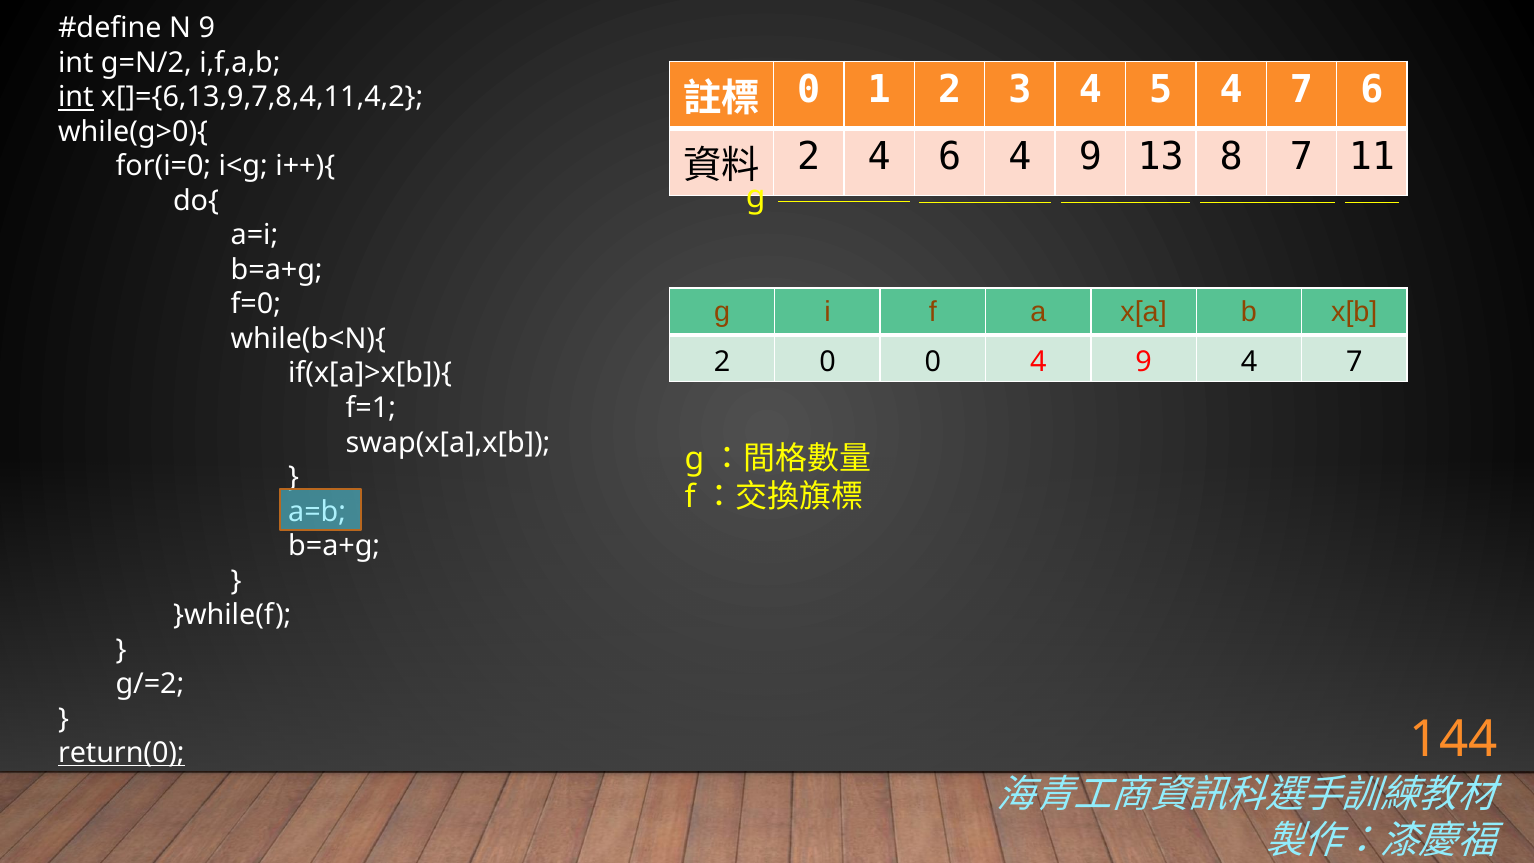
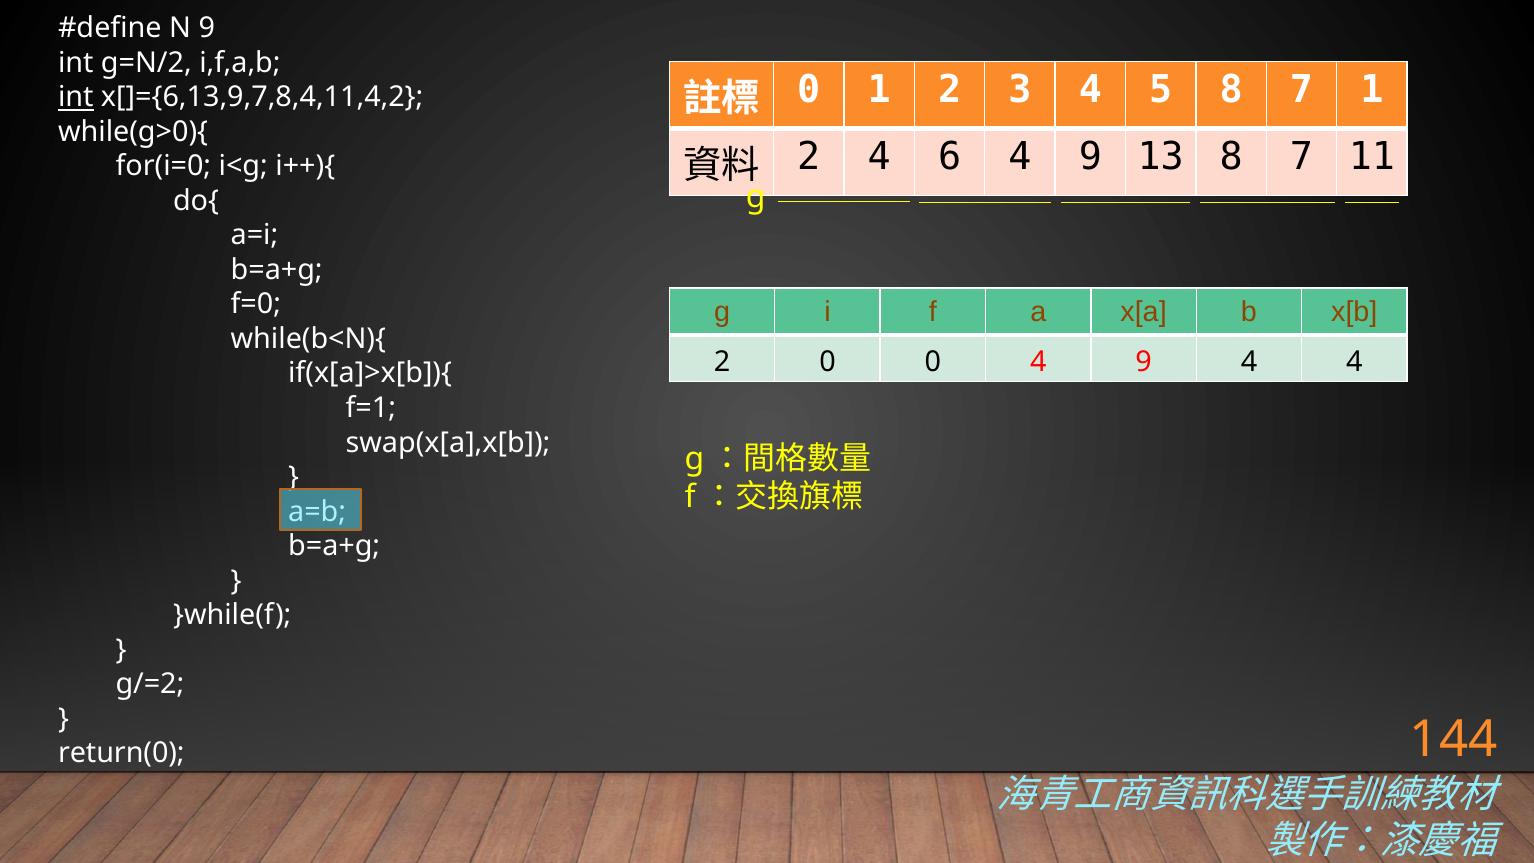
5 4: 4 -> 8 (1231, 90)
7 6: 6 -> 1 (1372, 90)
9 4 7: 7 -> 4 (1354, 362)
return(0 underline: present -> none (121, 753)
